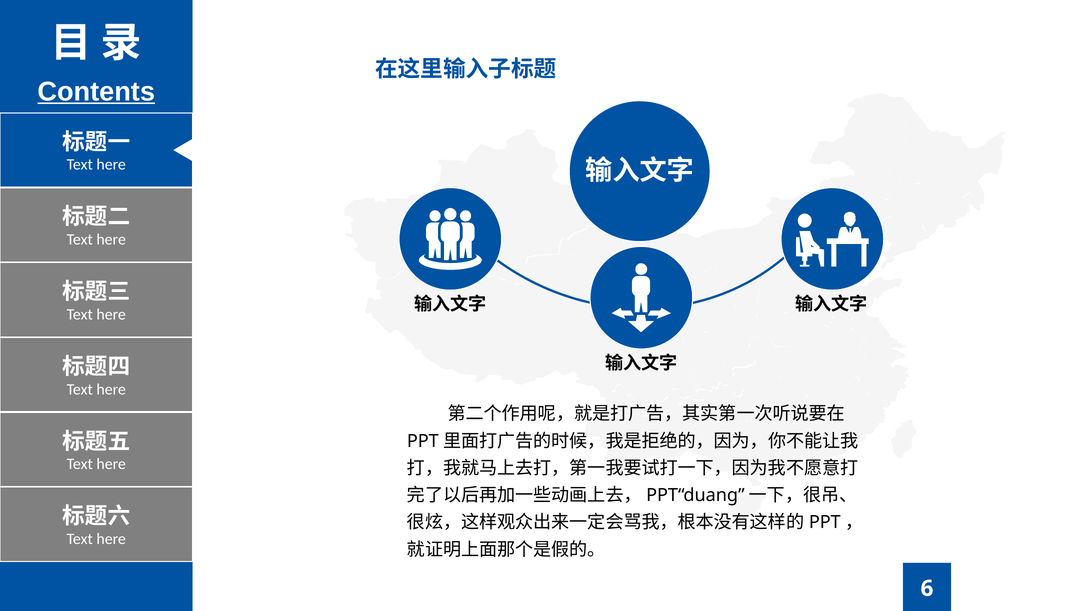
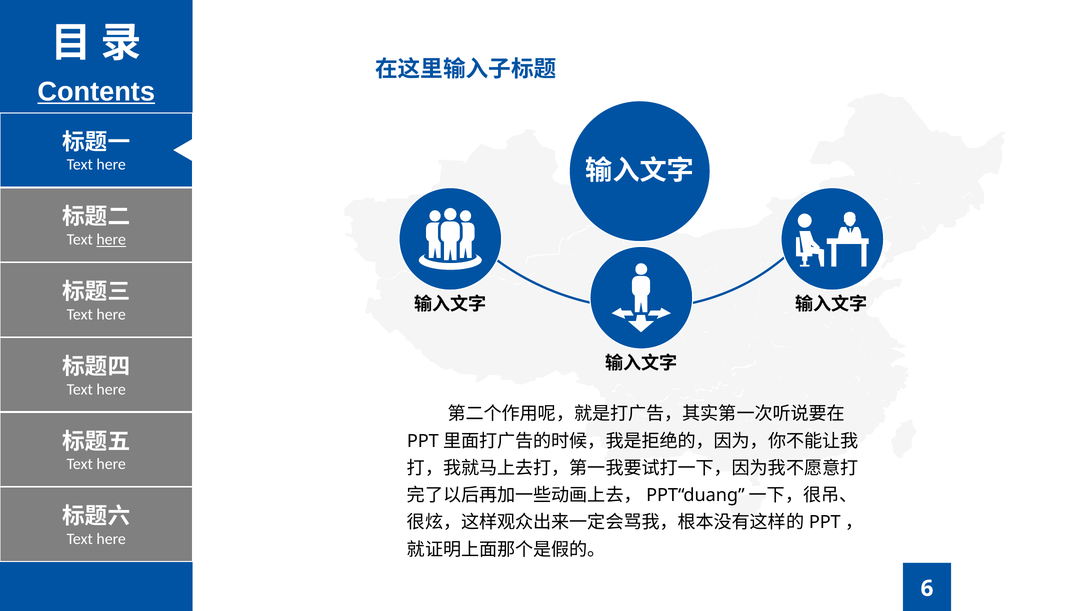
here underline: none -> present (111, 240)
